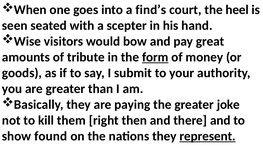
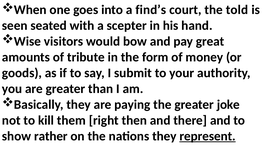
heel: heel -> told (237, 10)
form underline: present -> none (155, 57)
found: found -> rather (51, 136)
